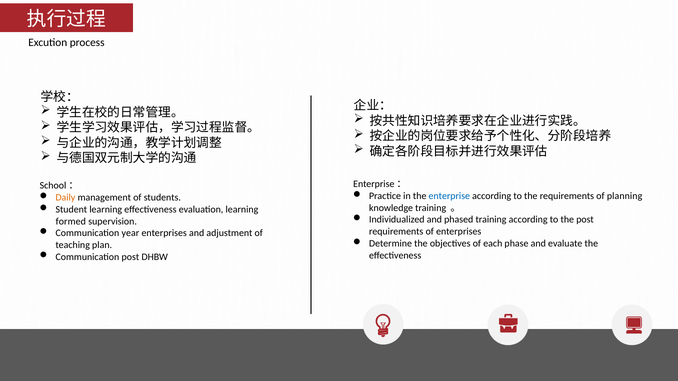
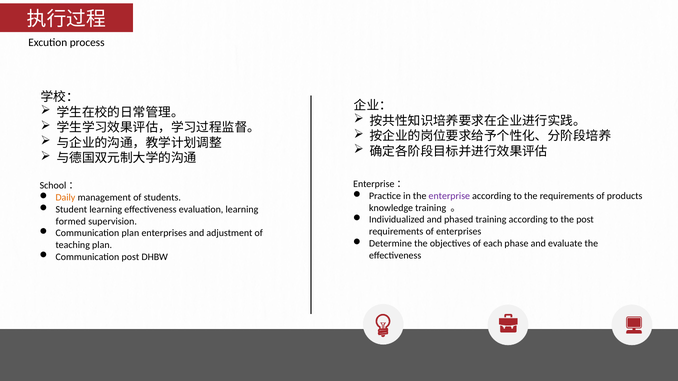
enterprise colour: blue -> purple (449, 196)
planning: planning -> products (625, 196)
Communication year: year -> plan (130, 233)
